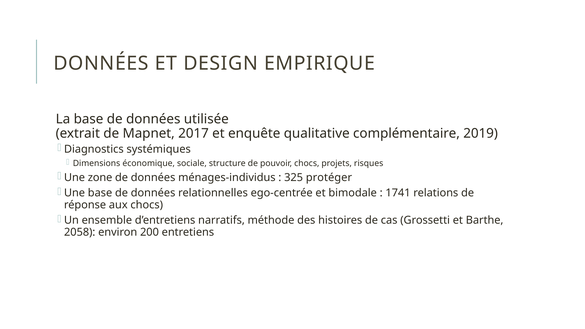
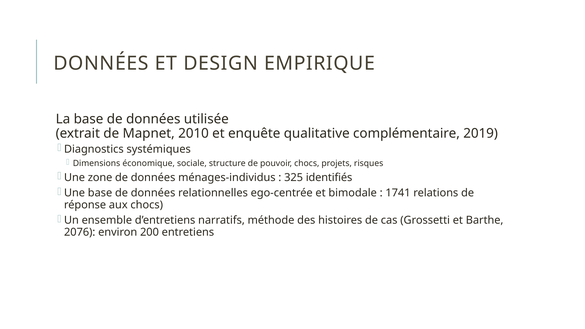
2017: 2017 -> 2010 (194, 134)
protéger: protéger -> identifiés (329, 178)
2058: 2058 -> 2076 (80, 232)
